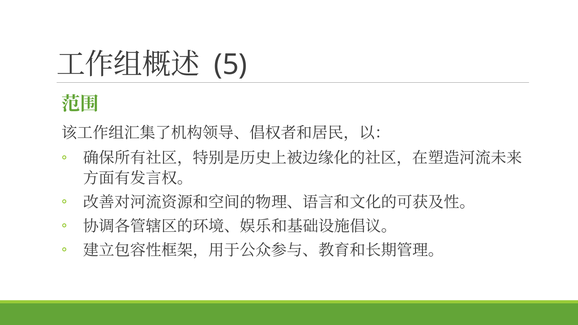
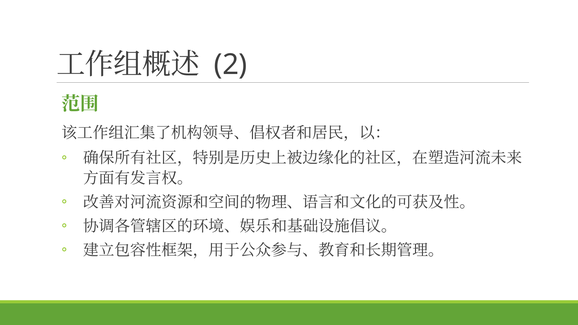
5: 5 -> 2 (231, 65)
